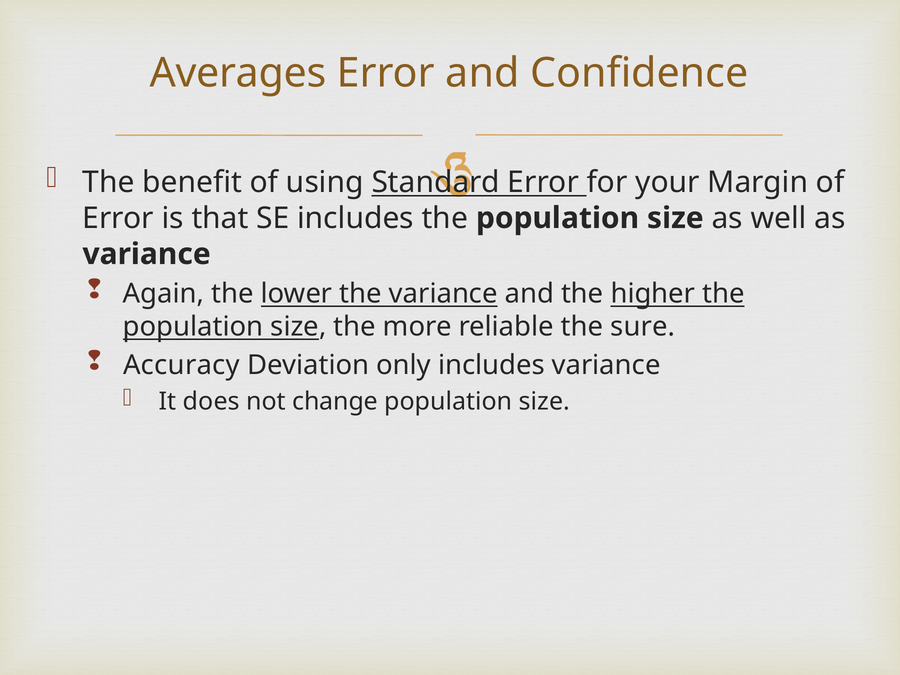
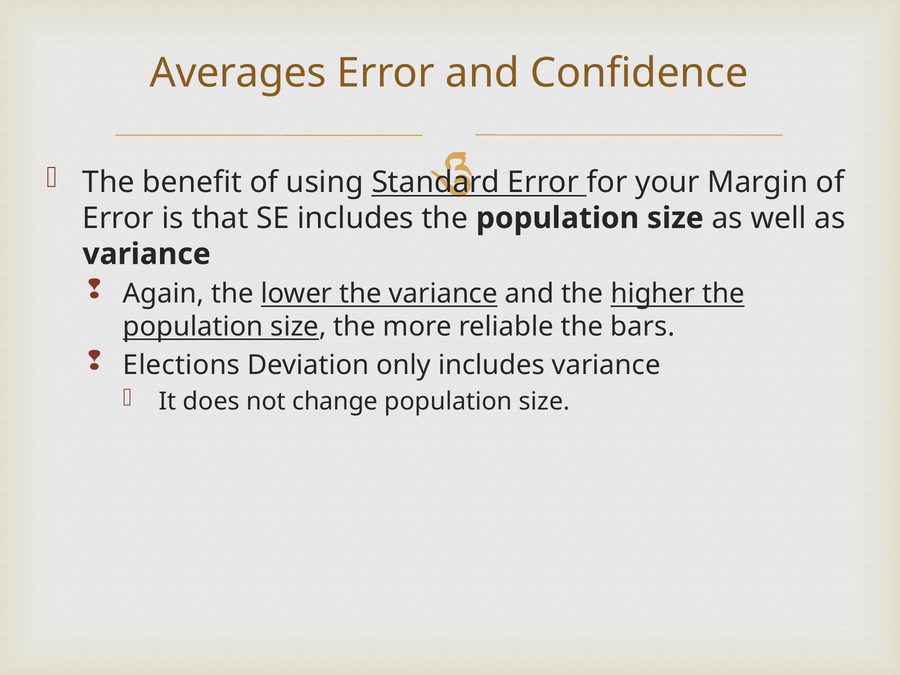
sure: sure -> bars (643, 327)
Accuracy: Accuracy -> Elections (181, 365)
